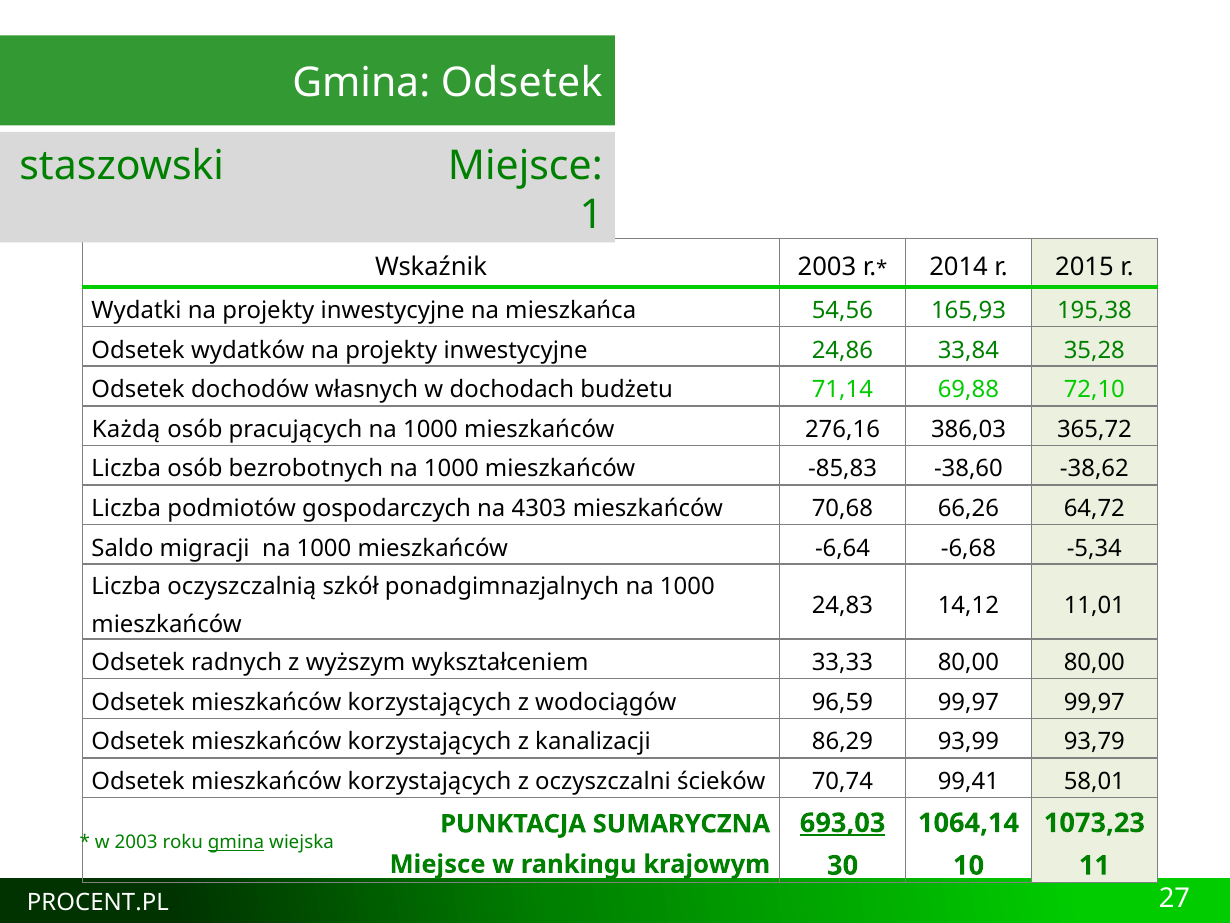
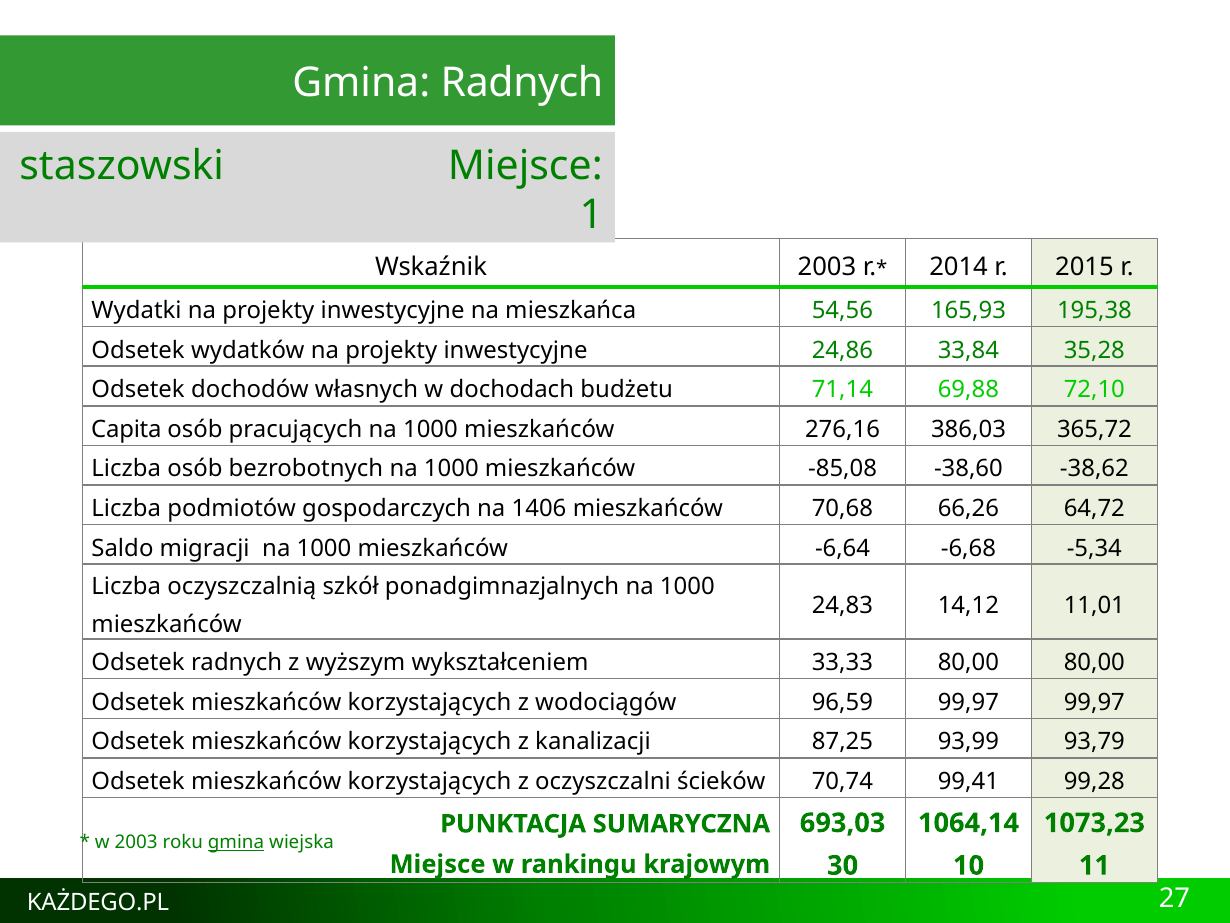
Gmina Odsetek: Odsetek -> Radnych (522, 83)
Każdą: Każdą -> Capita (126, 429)
-85,83: -85,83 -> -85,08 (843, 469)
4303: 4303 -> 1406 (539, 508)
86,29: 86,29 -> 87,25 (843, 741)
58,01: 58,01 -> 99,28 (1094, 781)
693,03 underline: present -> none (843, 823)
PROCENT.PL: PROCENT.PL -> KAŻDEGO.PL (98, 902)
